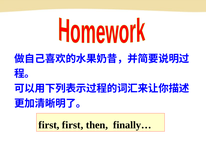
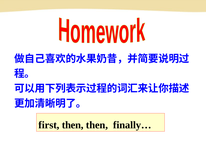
first first: first -> then (73, 125)
